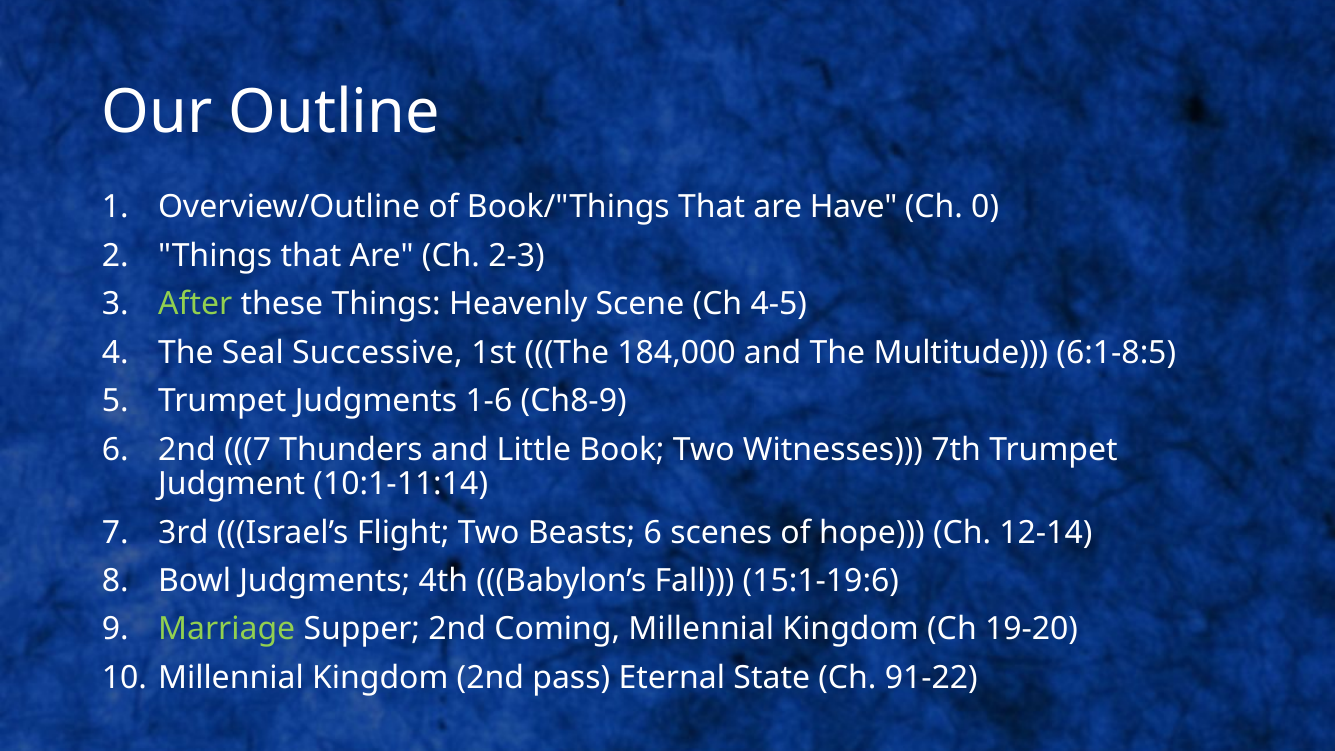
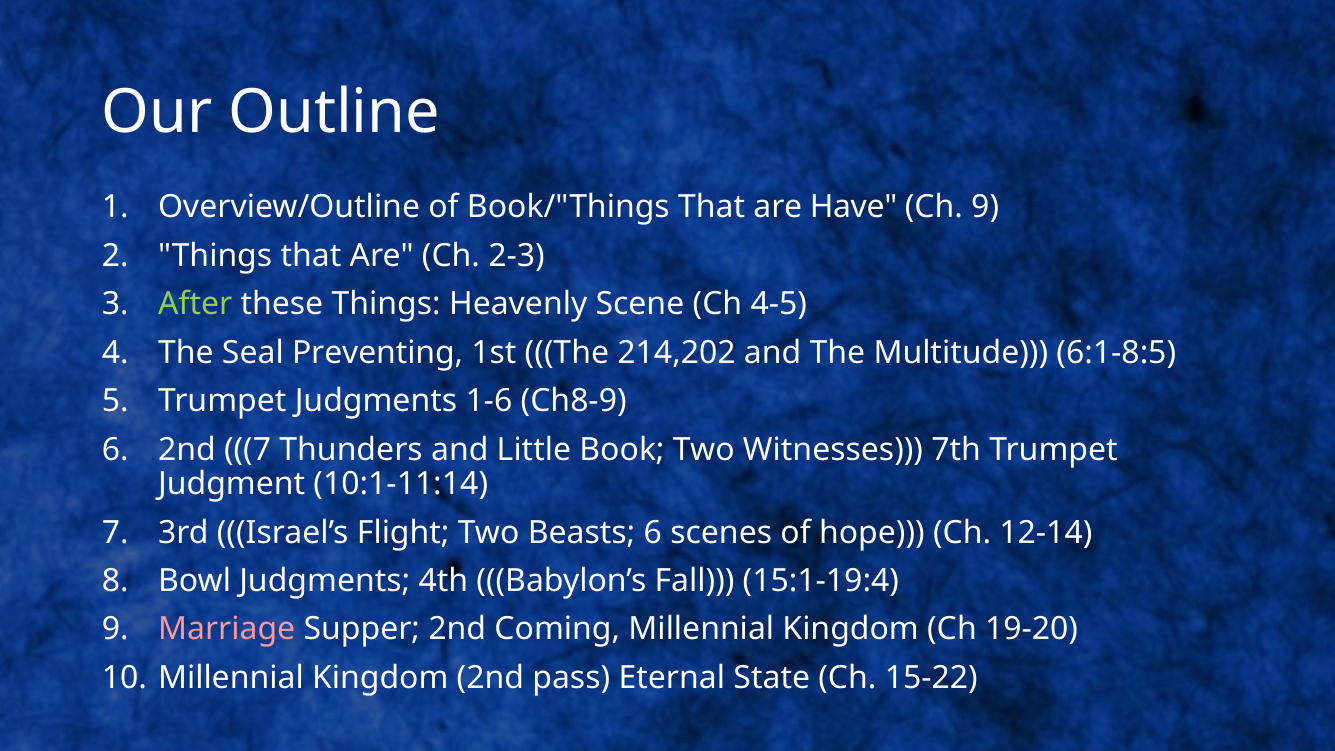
Ch 0: 0 -> 9 (985, 207)
Successive: Successive -> Preventing (378, 353)
184,000: 184,000 -> 214,202 (677, 353)
15:1-19:6: 15:1-19:6 -> 15:1-19:4 (821, 581)
Marriage colour: light green -> pink (227, 629)
91-22: 91-22 -> 15-22 (931, 678)
